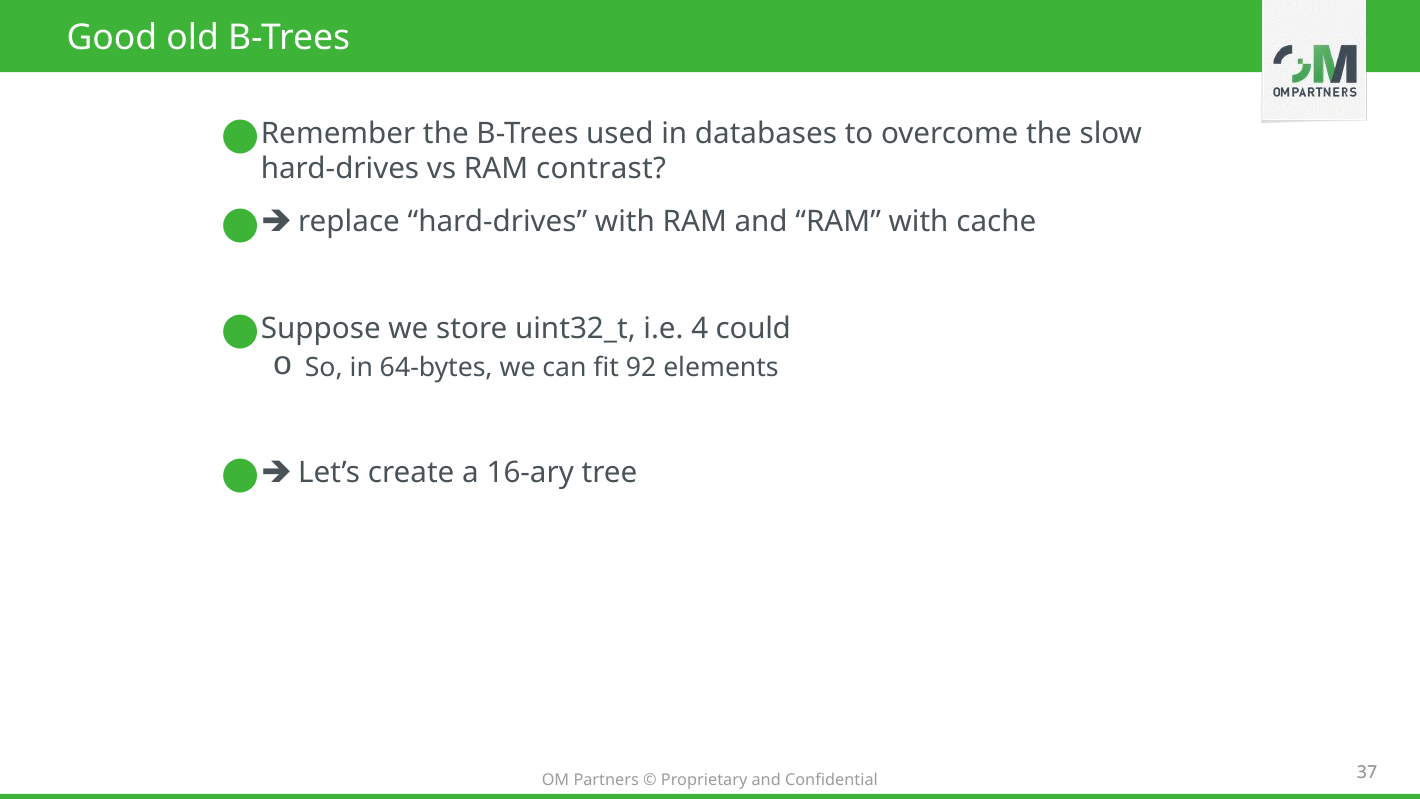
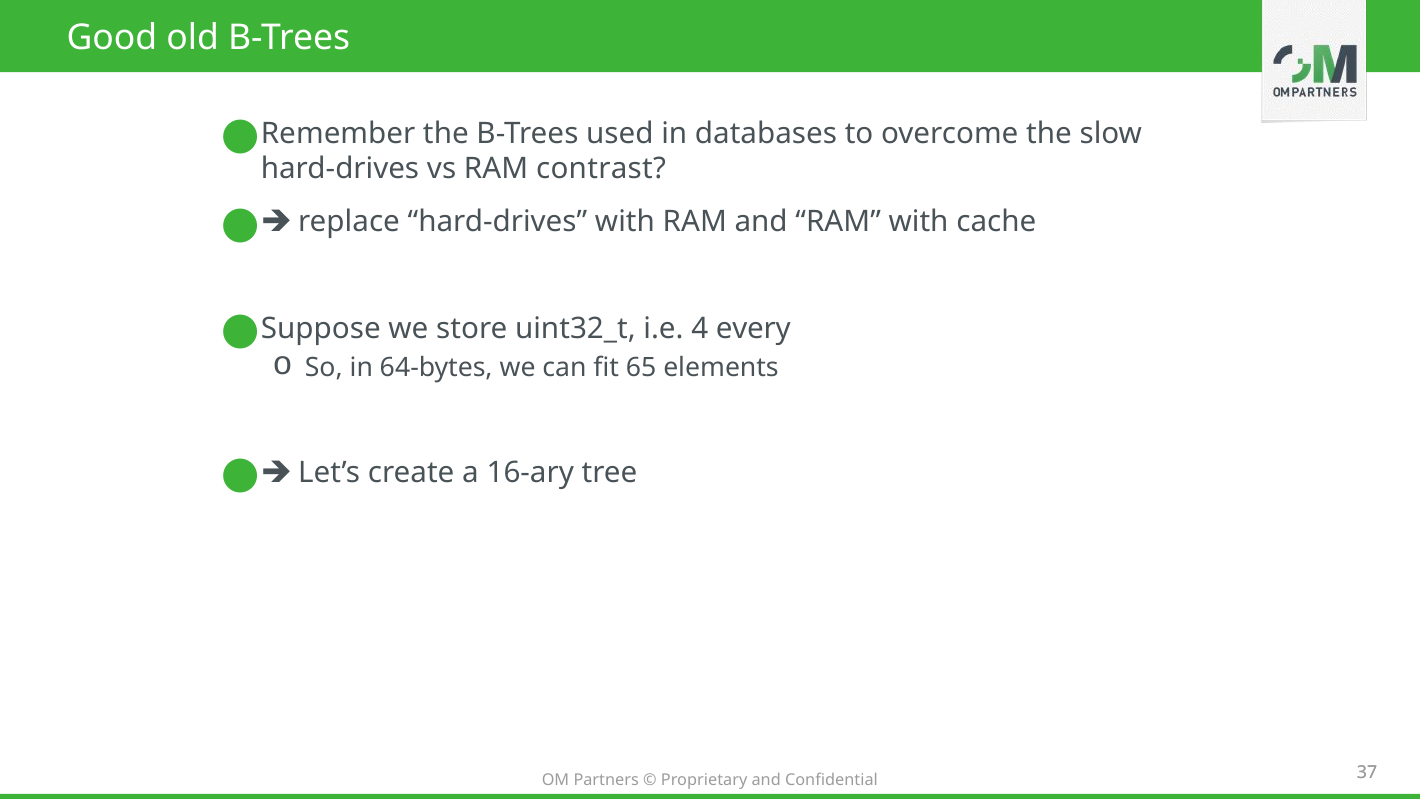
could: could -> every (753, 329)
92: 92 -> 65 (641, 367)
